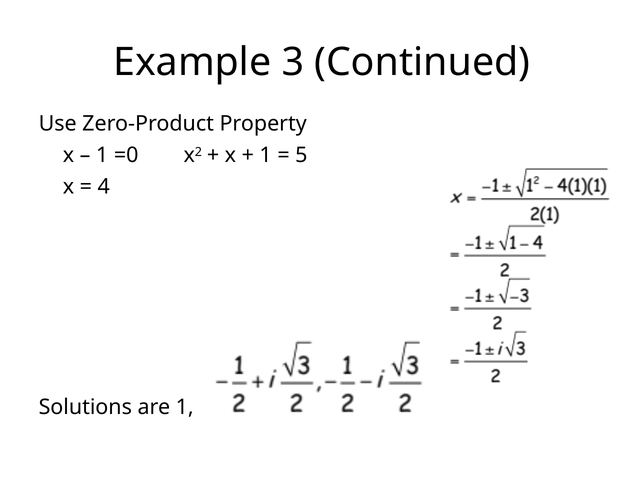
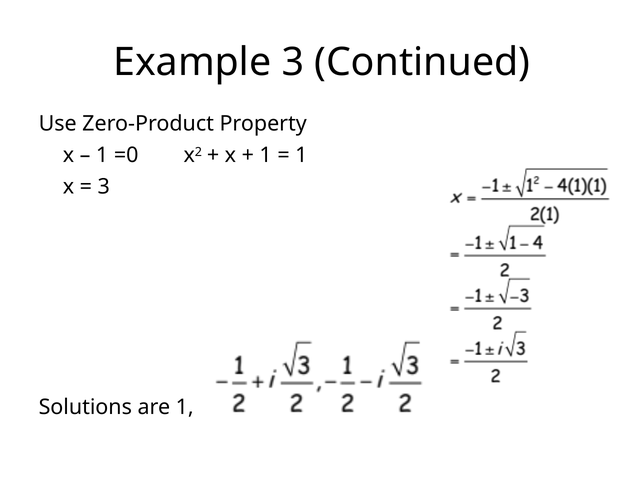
5: 5 -> 1 (301, 155)
4: 4 -> 3 (104, 187)
